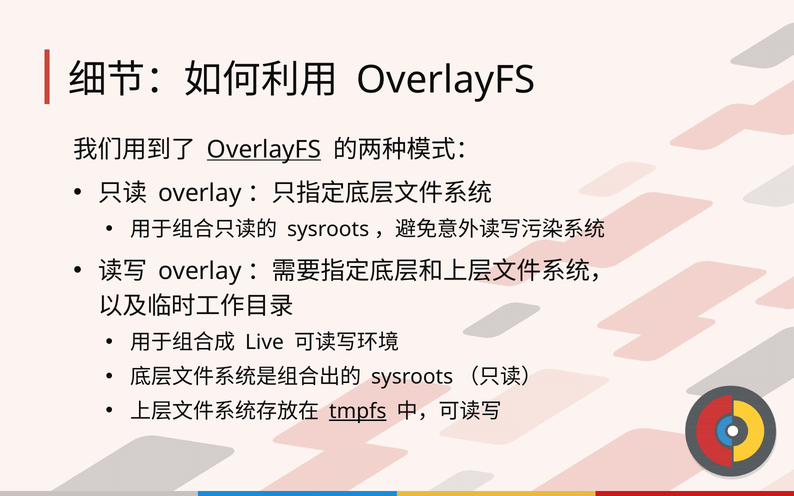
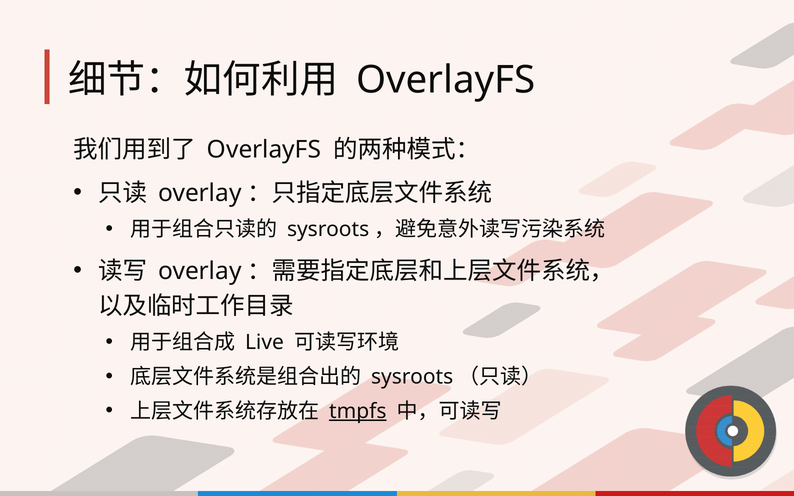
OverlayFS underline: present -> none (264, 150)
